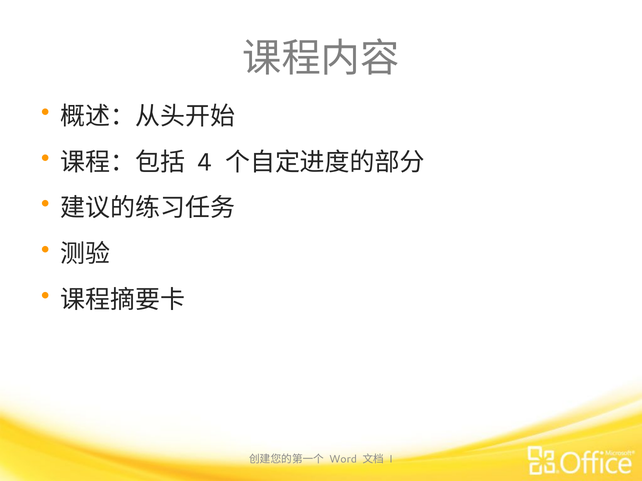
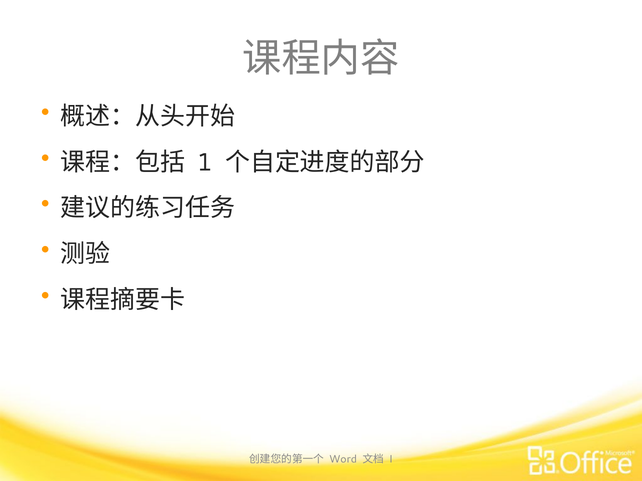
4: 4 -> 1 (205, 163)
